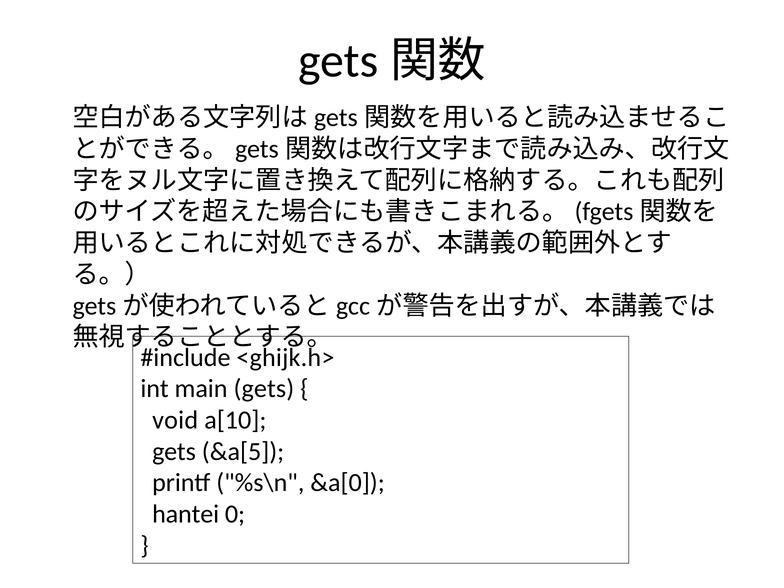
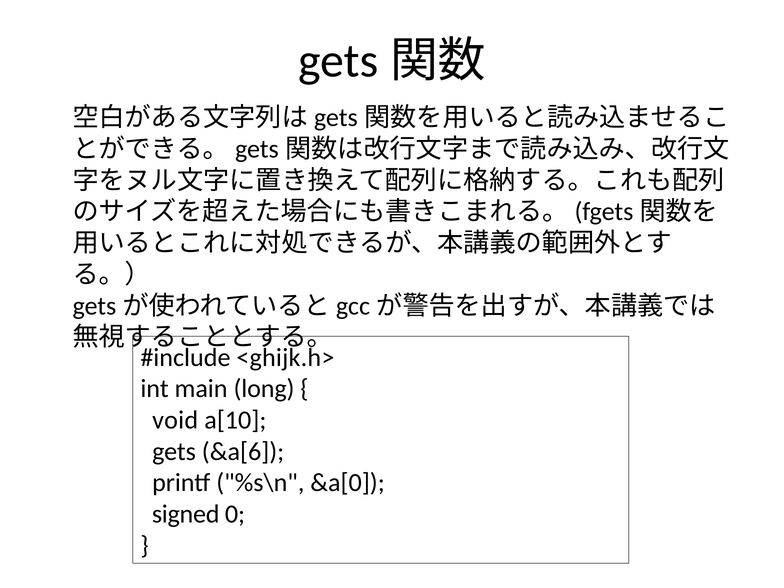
main gets: gets -> long (264, 389)
&a[5: &a[5 -> &a[6 (243, 451)
hantei: hantei -> signed (186, 514)
